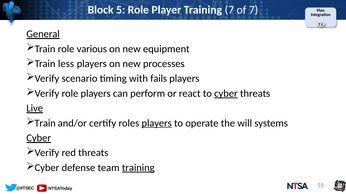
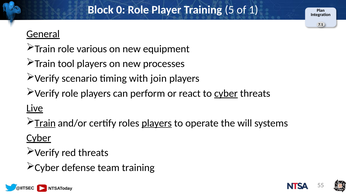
5: 5 -> 0 (121, 10)
Training 7: 7 -> 5 (229, 10)
of 7: 7 -> 1 (254, 10)
less: less -> tool (66, 64)
fails: fails -> join (159, 79)
Train underline: none -> present (45, 123)
training underline: present -> none (138, 168)
